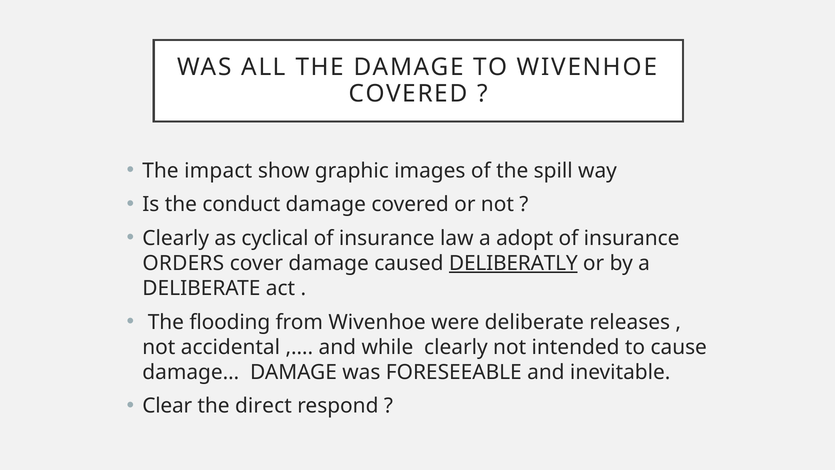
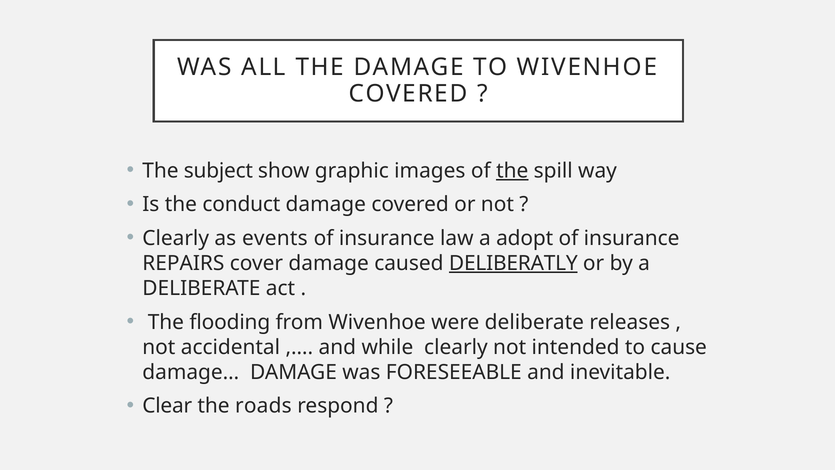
impact: impact -> subject (218, 171)
the underline: none -> present (512, 171)
cyclical: cyclical -> events (275, 238)
ORDERS: ORDERS -> REPAIRS (183, 263)
direct: direct -> roads (263, 406)
